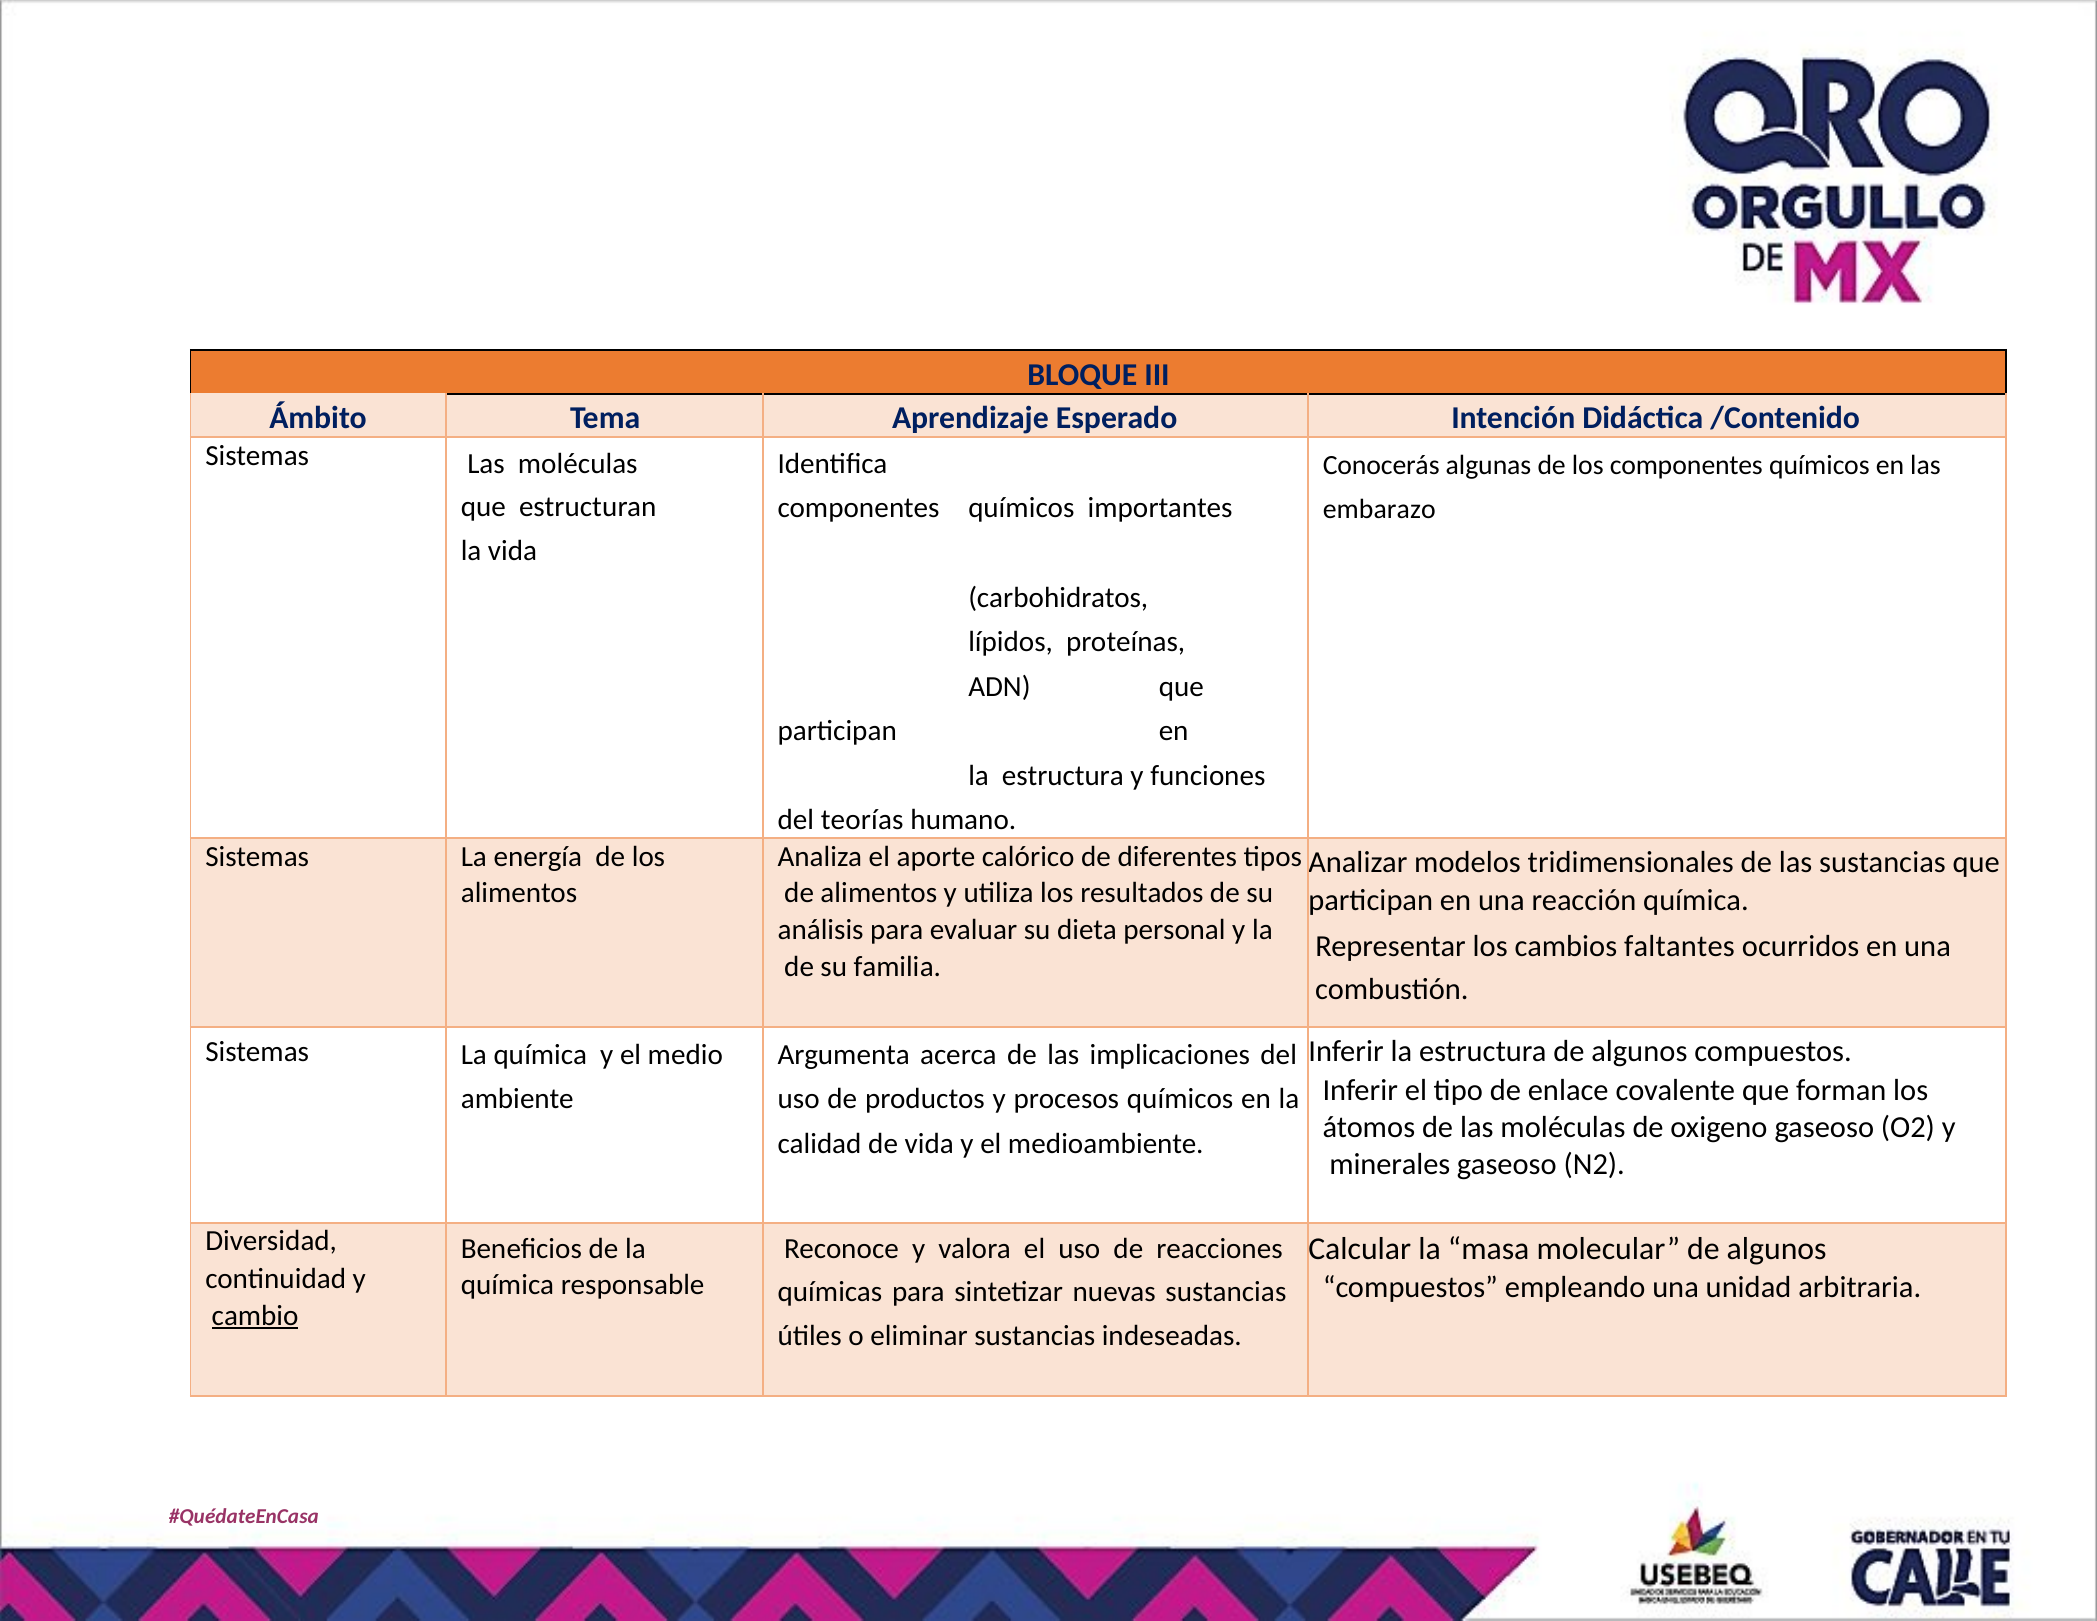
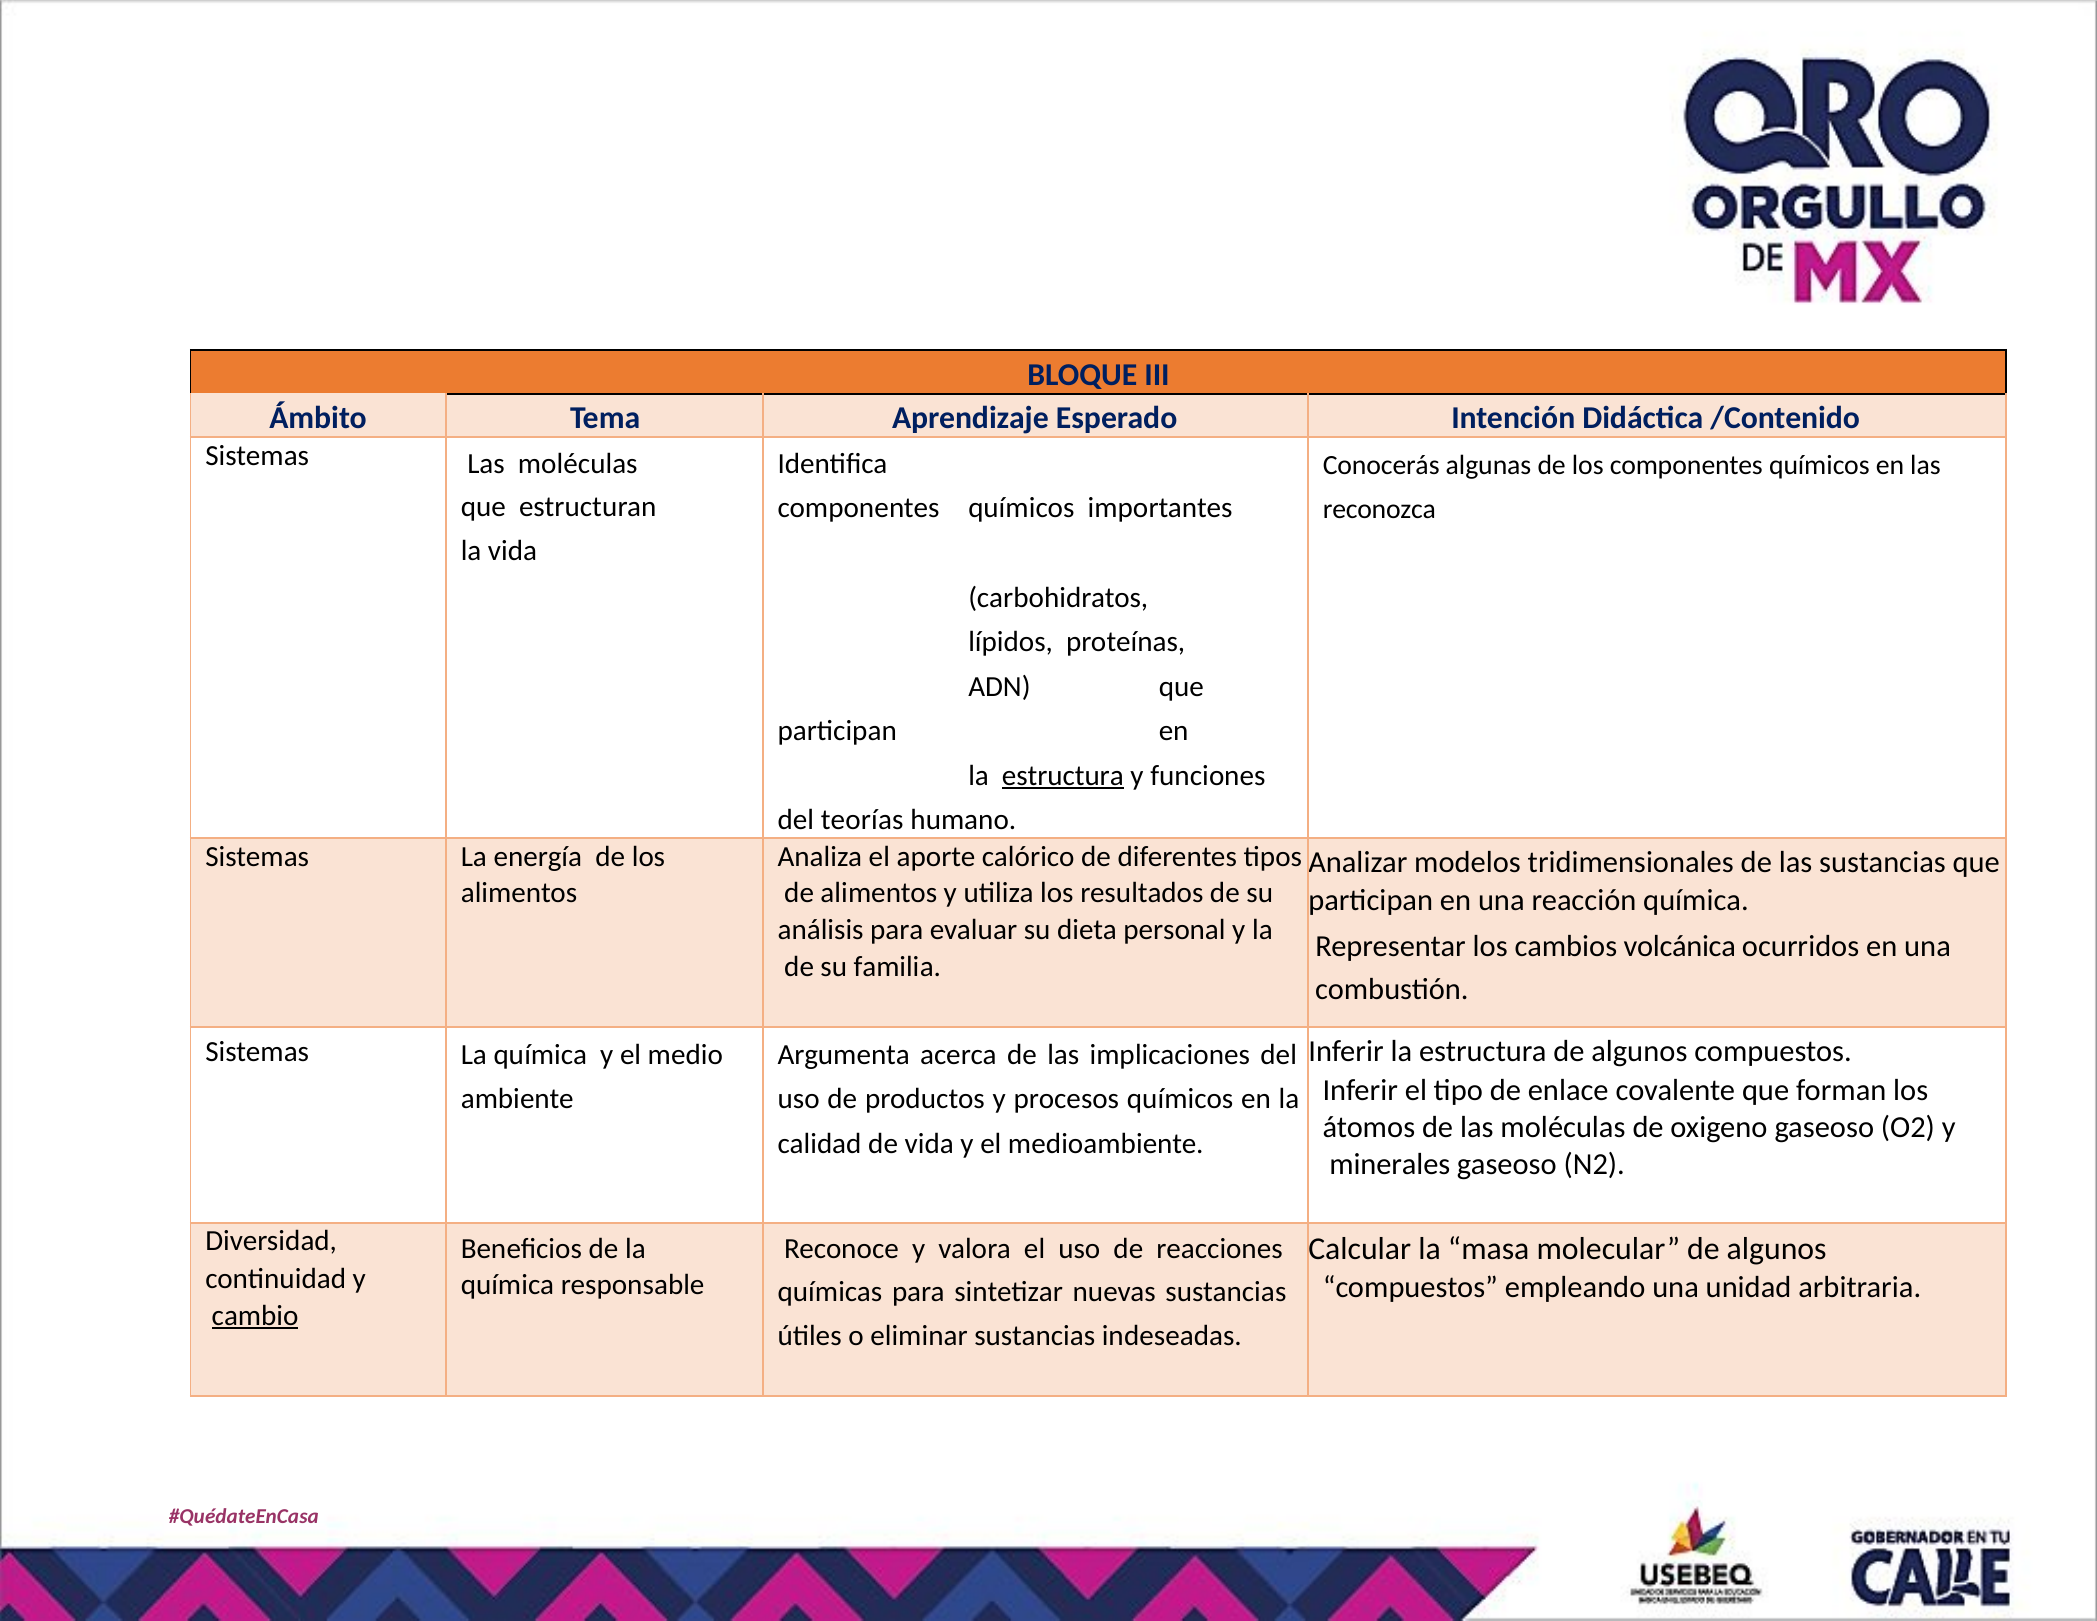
embarazo: embarazo -> reconozca (1379, 509)
estructura underline: none -> present (1063, 775)
faltantes: faltantes -> volcánica (1680, 946)
